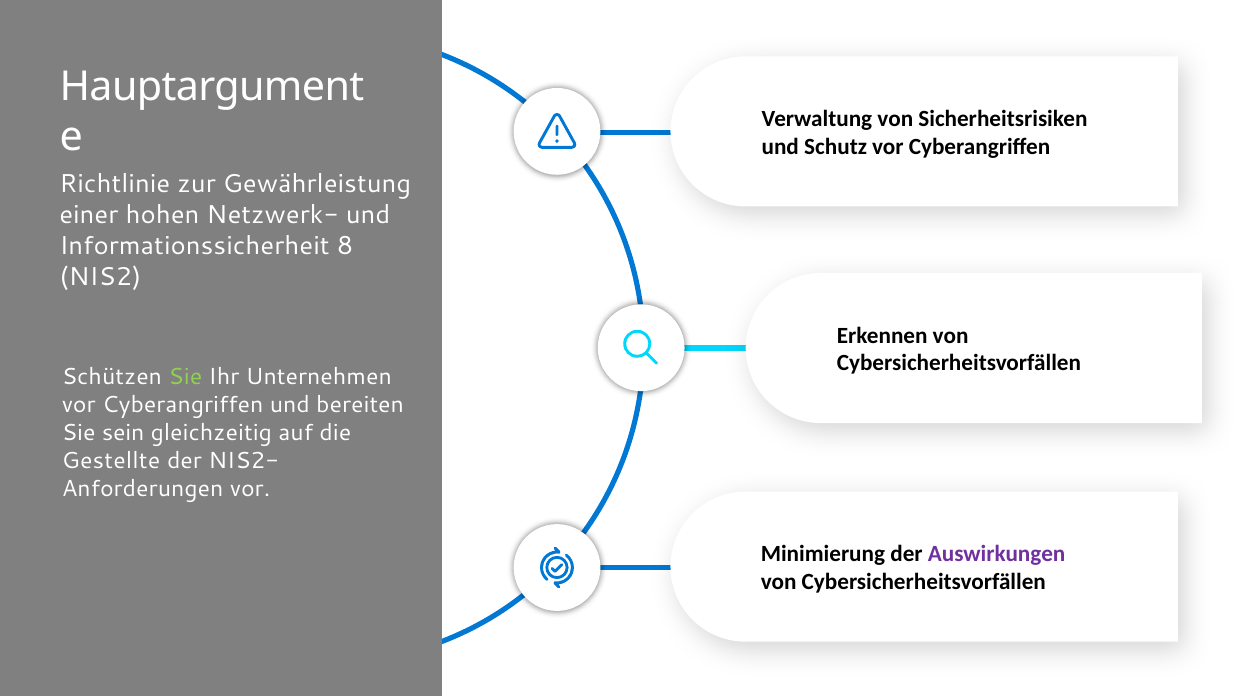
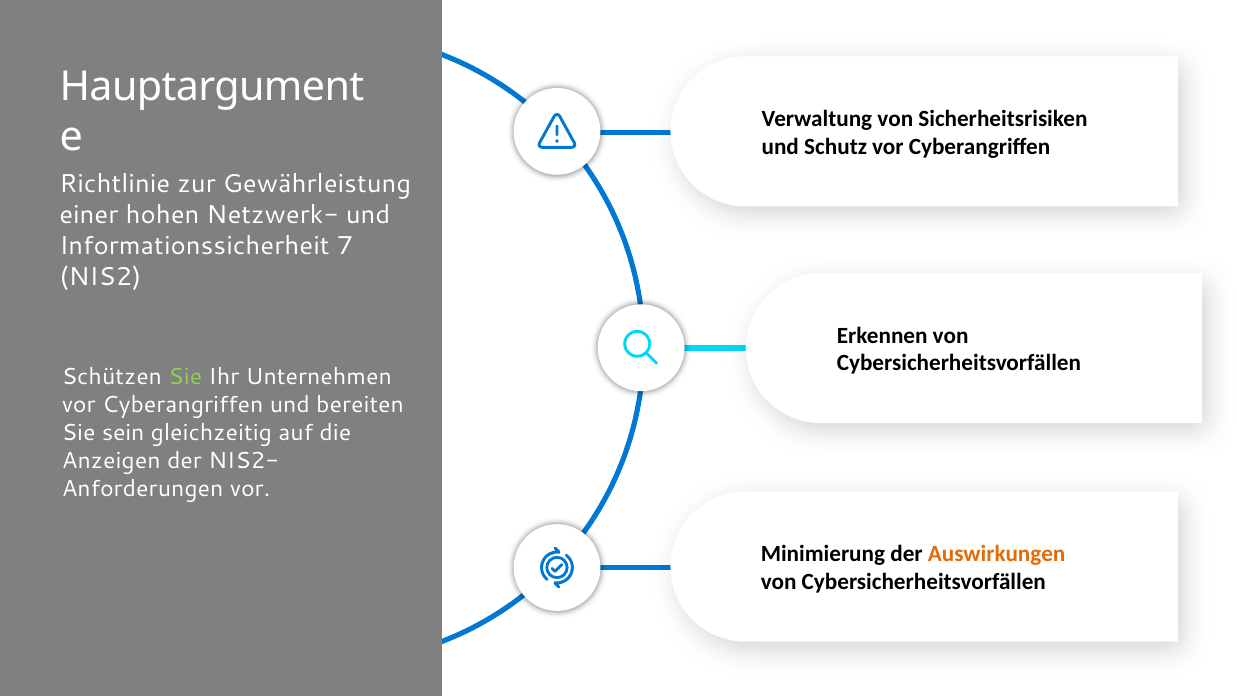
8: 8 -> 7 (345, 246)
Gestellte: Gestellte -> Anzeigen (111, 461)
Auswirkungen colour: purple -> orange (997, 554)
